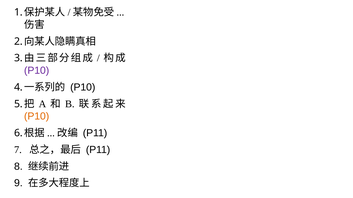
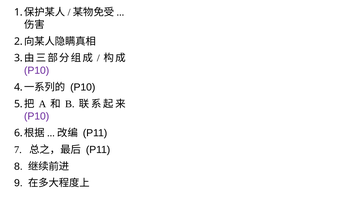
P10 colour: orange -> purple (37, 117)
